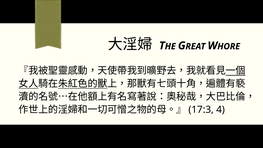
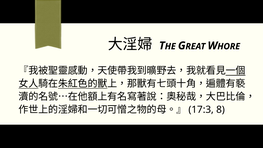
4: 4 -> 8 (221, 110)
